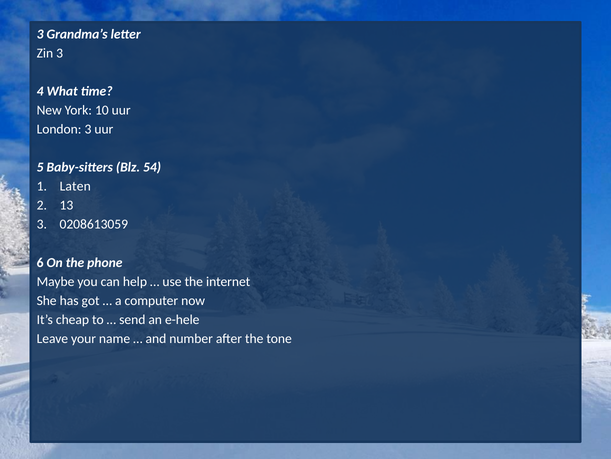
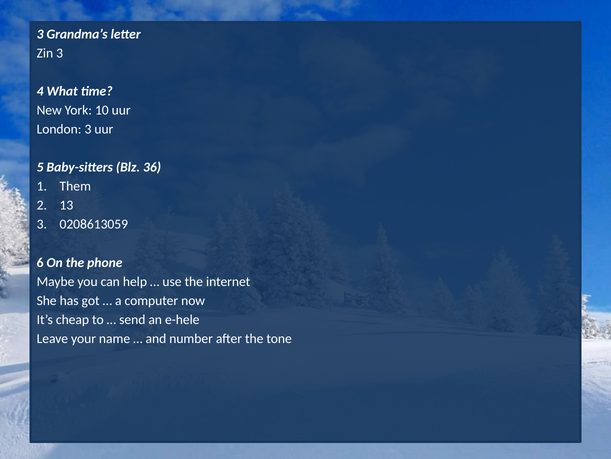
54: 54 -> 36 (152, 167)
Laten: Laten -> Them (75, 186)
